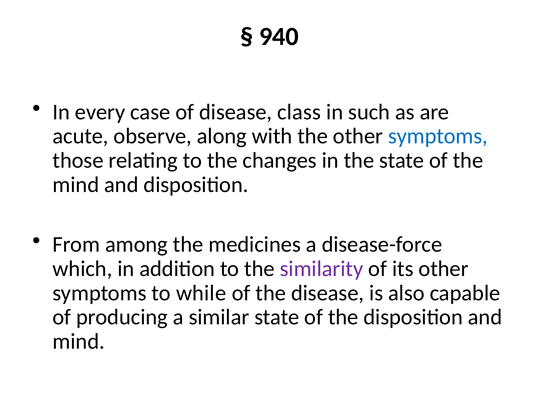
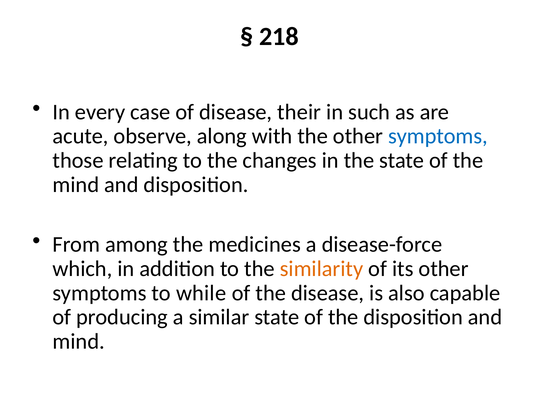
940: 940 -> 218 (279, 36)
class: class -> their (299, 112)
similarity colour: purple -> orange (322, 269)
